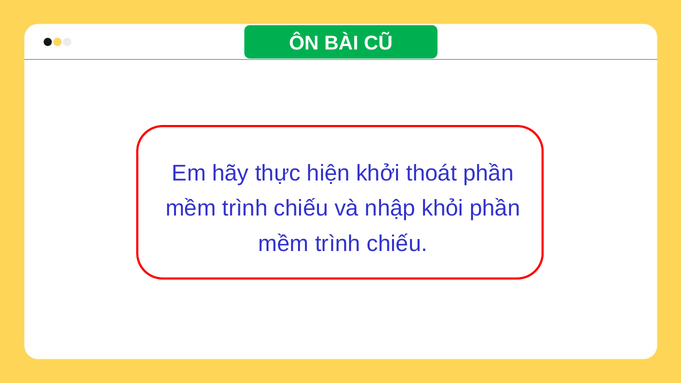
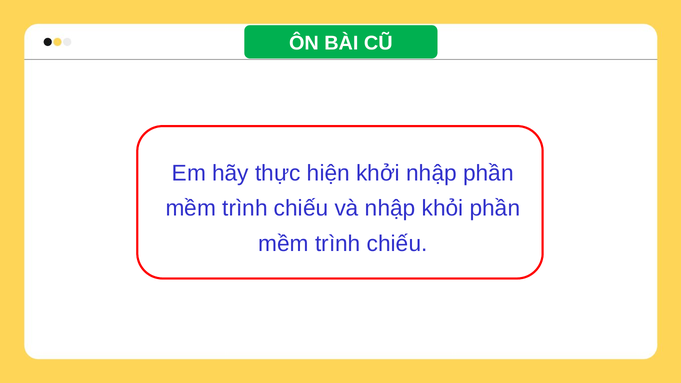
khởi thoát: thoát -> nhập (432, 173)
